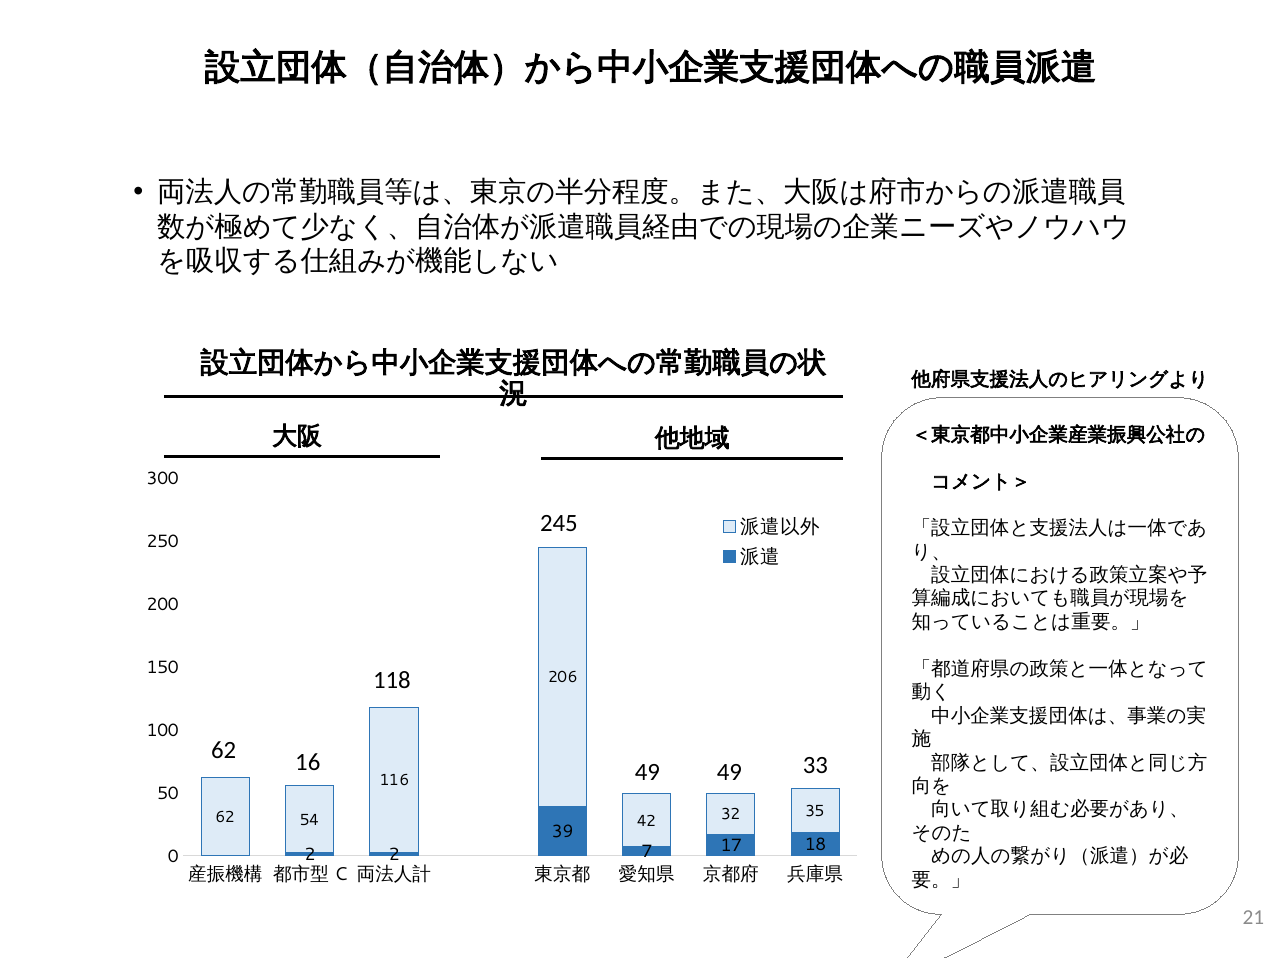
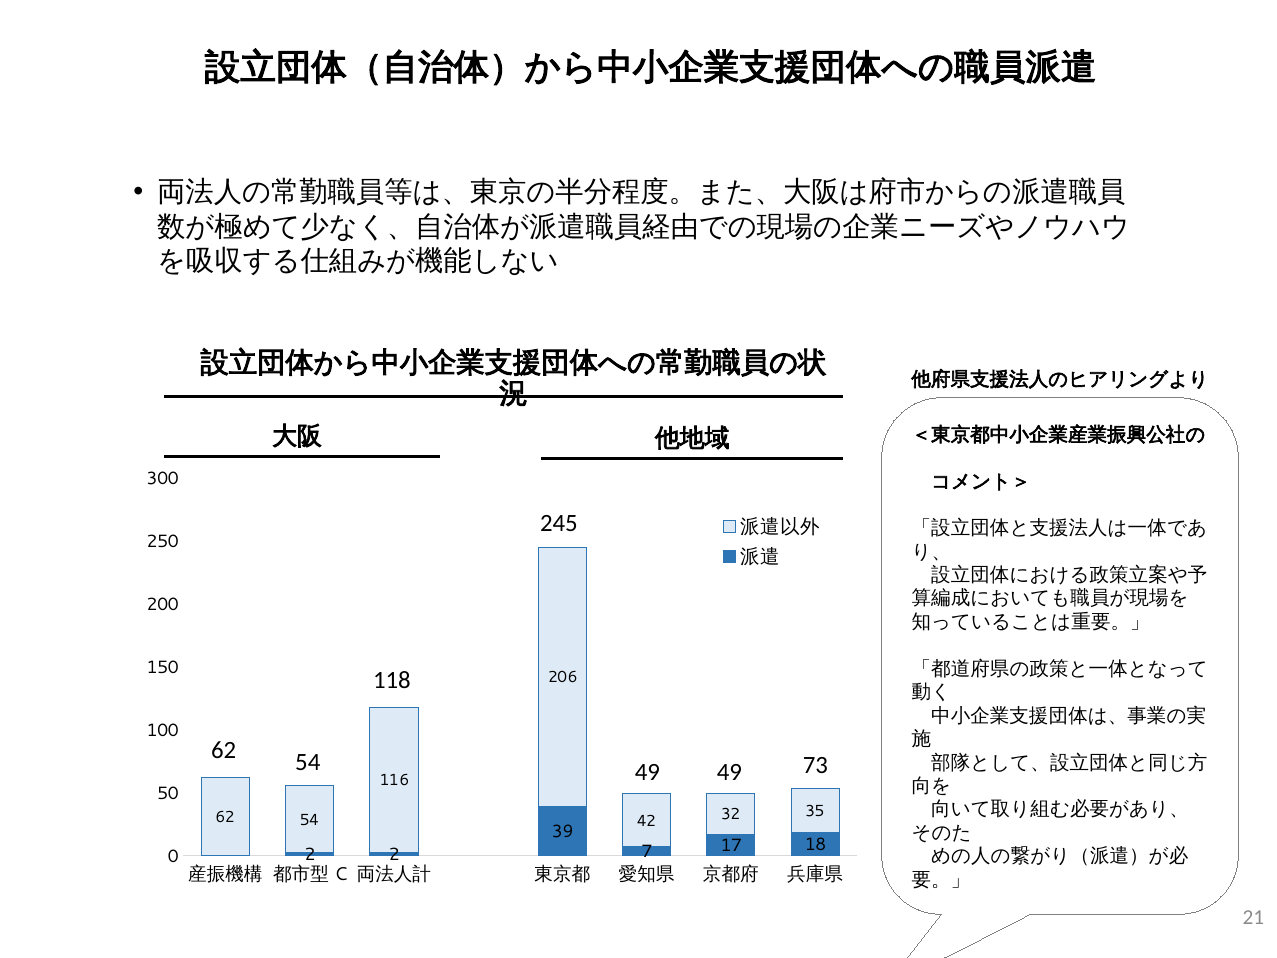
16: 16 -> 54 (308, 762)
33: 33 -> 73 (815, 765)
